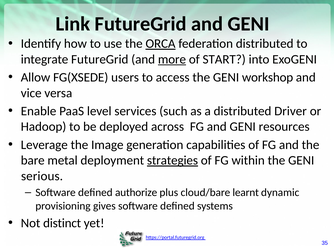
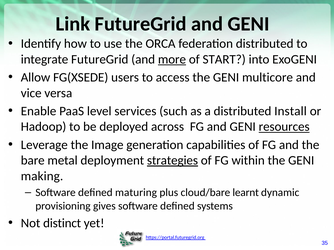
ORCA underline: present -> none (161, 44)
workshop: workshop -> multicore (268, 78)
Driver: Driver -> Install (291, 111)
resources underline: none -> present (284, 127)
serious: serious -> making (42, 176)
authorize: authorize -> maturing (136, 193)
